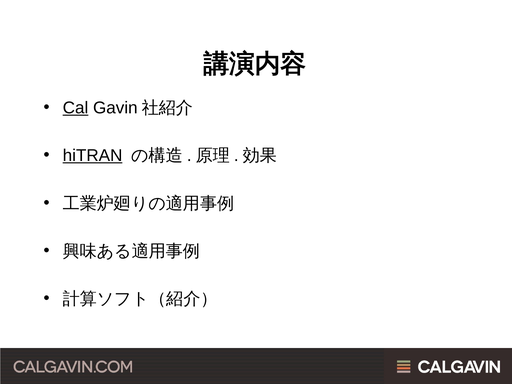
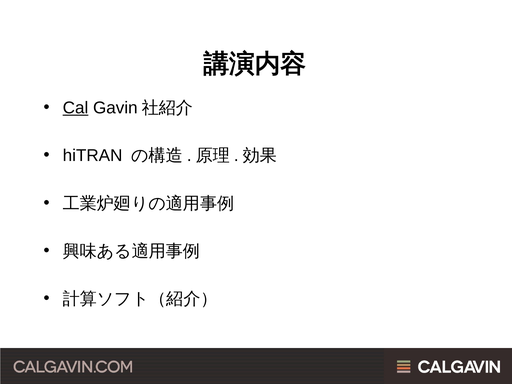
hiTRAN underline: present -> none (93, 156)
